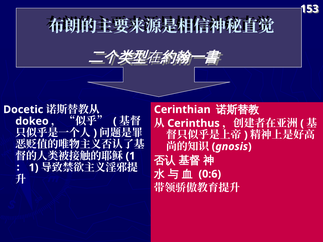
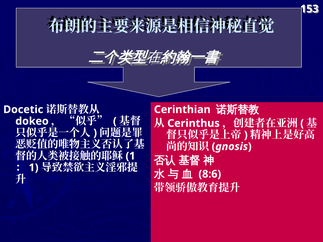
0:6: 0:6 -> 8:6 (210, 174)
